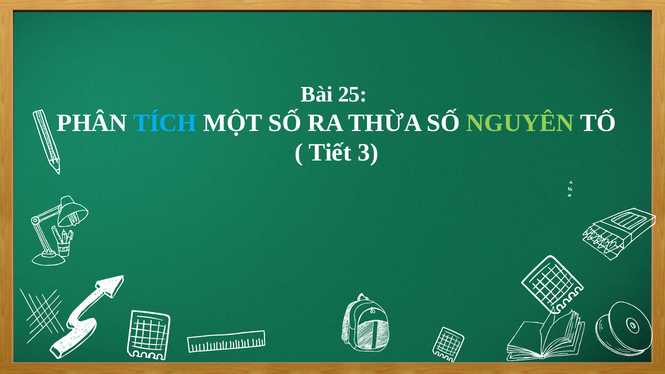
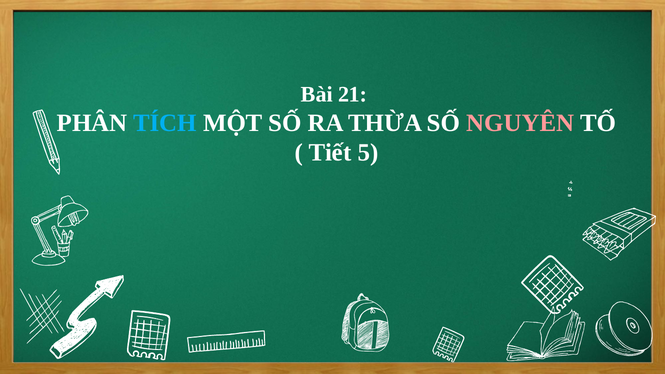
25: 25 -> 21 (353, 94)
NGUYÊN colour: light green -> pink (520, 123)
3: 3 -> 5 (368, 153)
